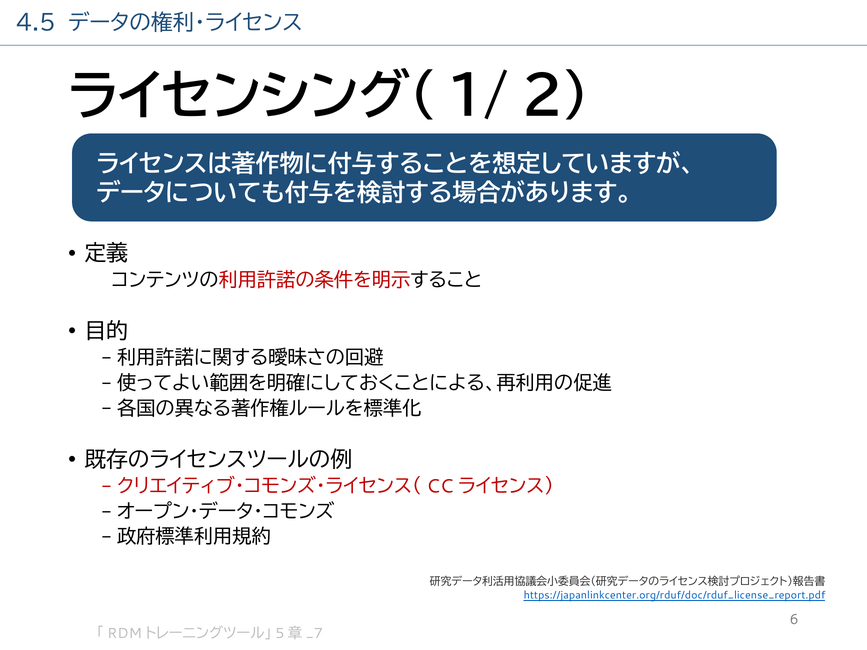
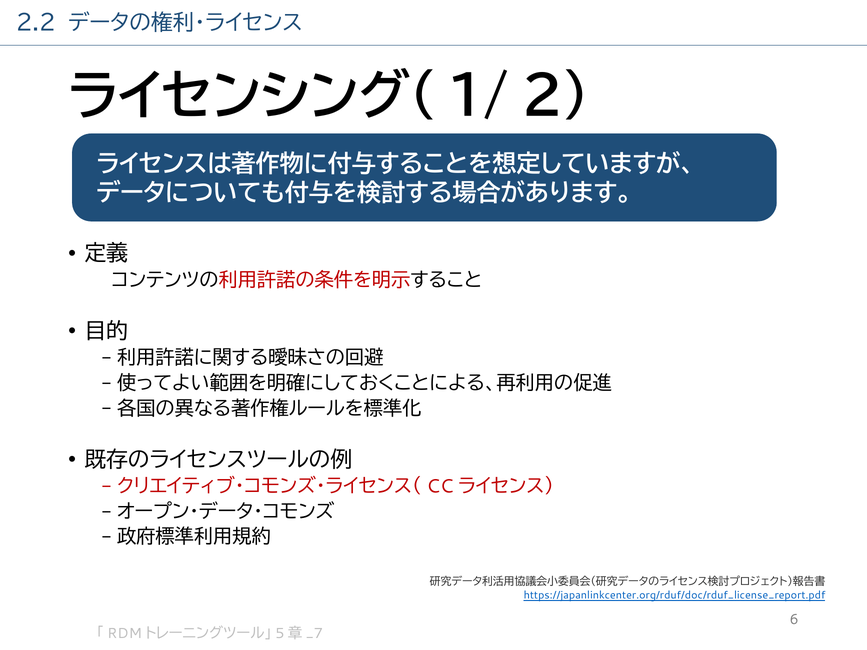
4.5: 4.5 -> 2.2 (36, 23)
